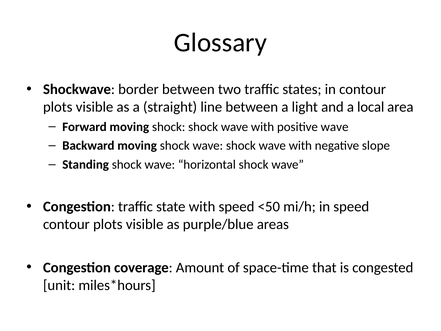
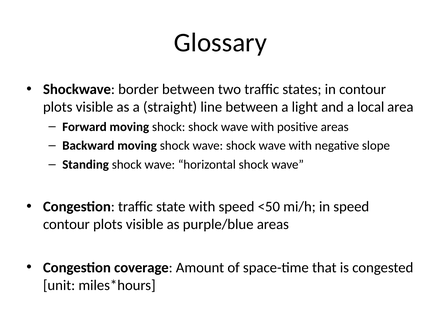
positive wave: wave -> areas (335, 127)
